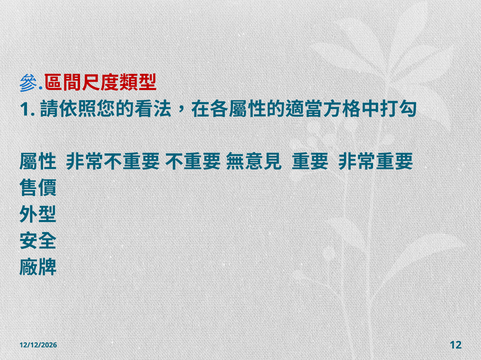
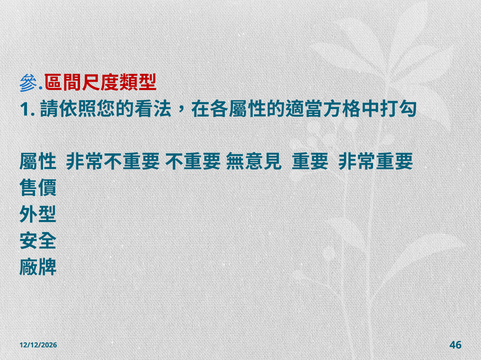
12: 12 -> 46 (456, 346)
